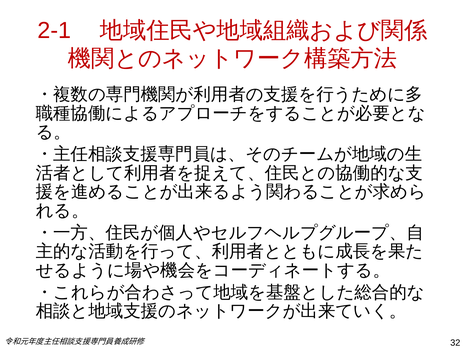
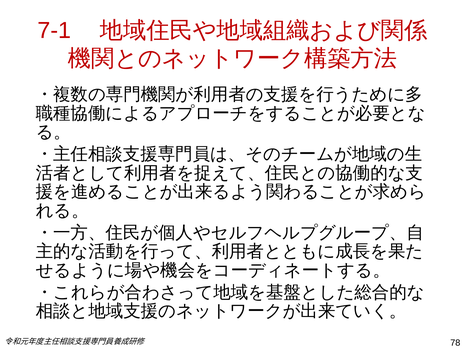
2-1: 2-1 -> 7-1 (54, 31)
32: 32 -> 78 (455, 343)
